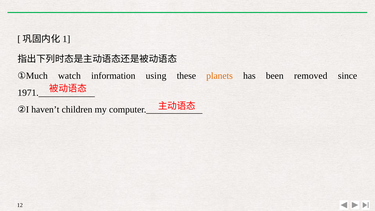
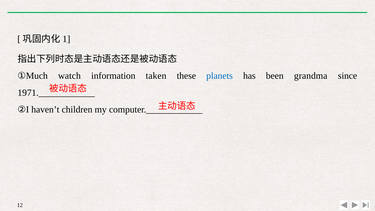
using: using -> taken (156, 76)
planets colour: orange -> blue (220, 76)
removed: removed -> grandma (311, 76)
